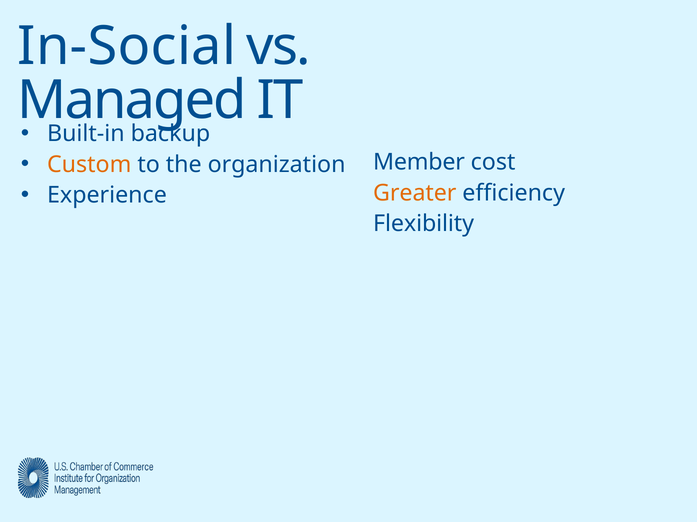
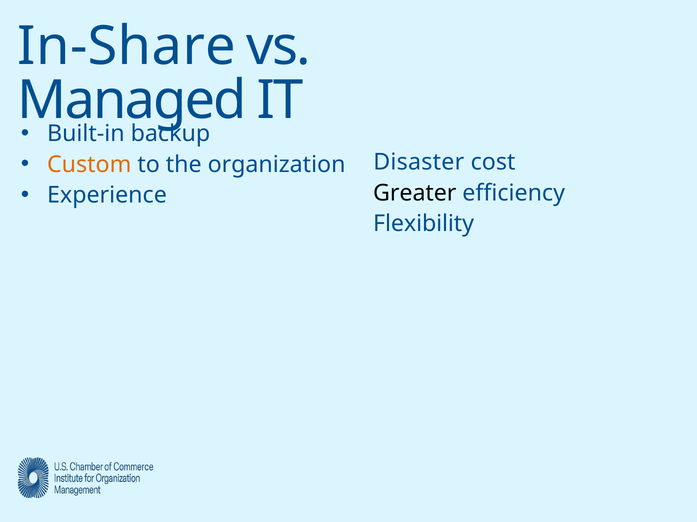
In-Social: In-Social -> In-Share (127, 46)
Member: Member -> Disaster (419, 162)
Greater colour: orange -> black (415, 193)
